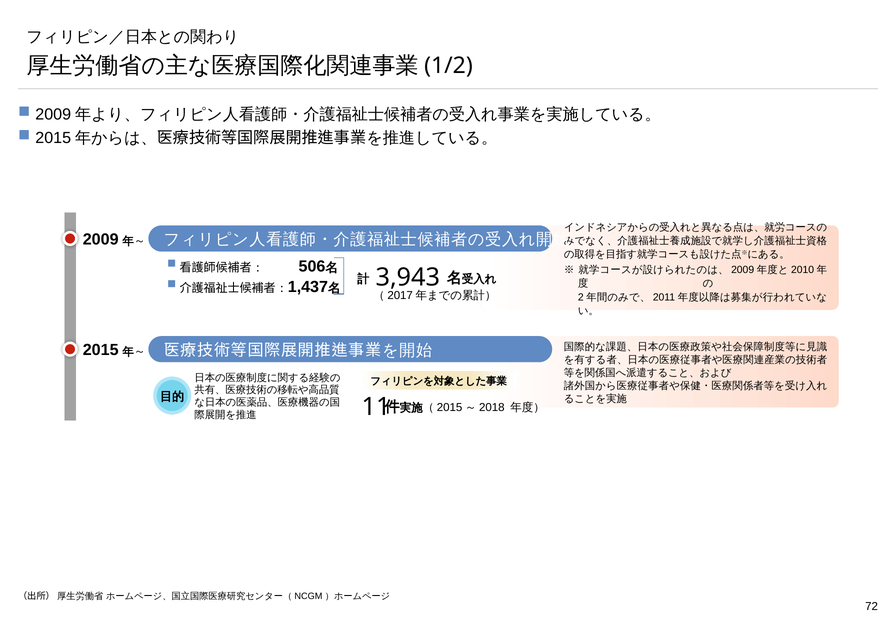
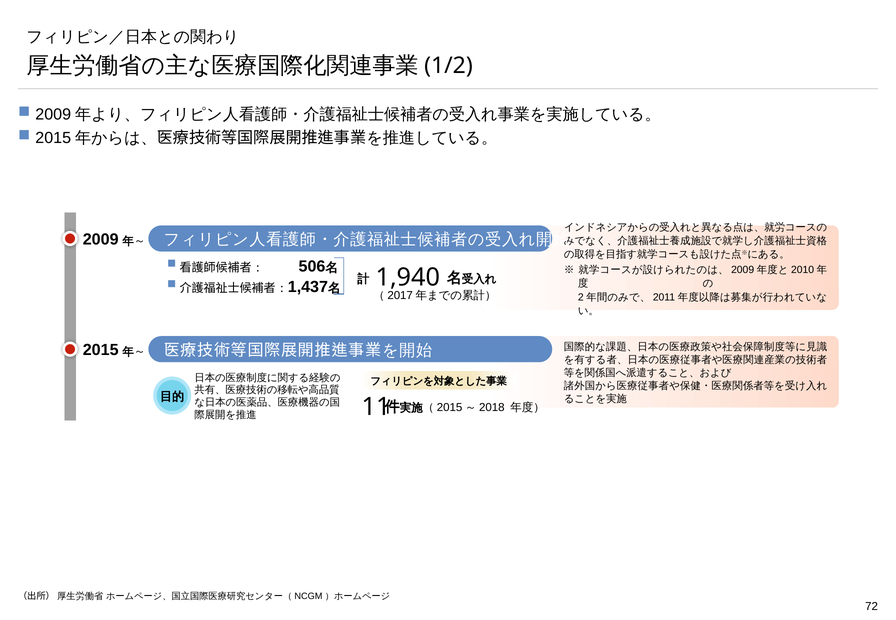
3,943: 3,943 -> 1,940 (408, 278)
